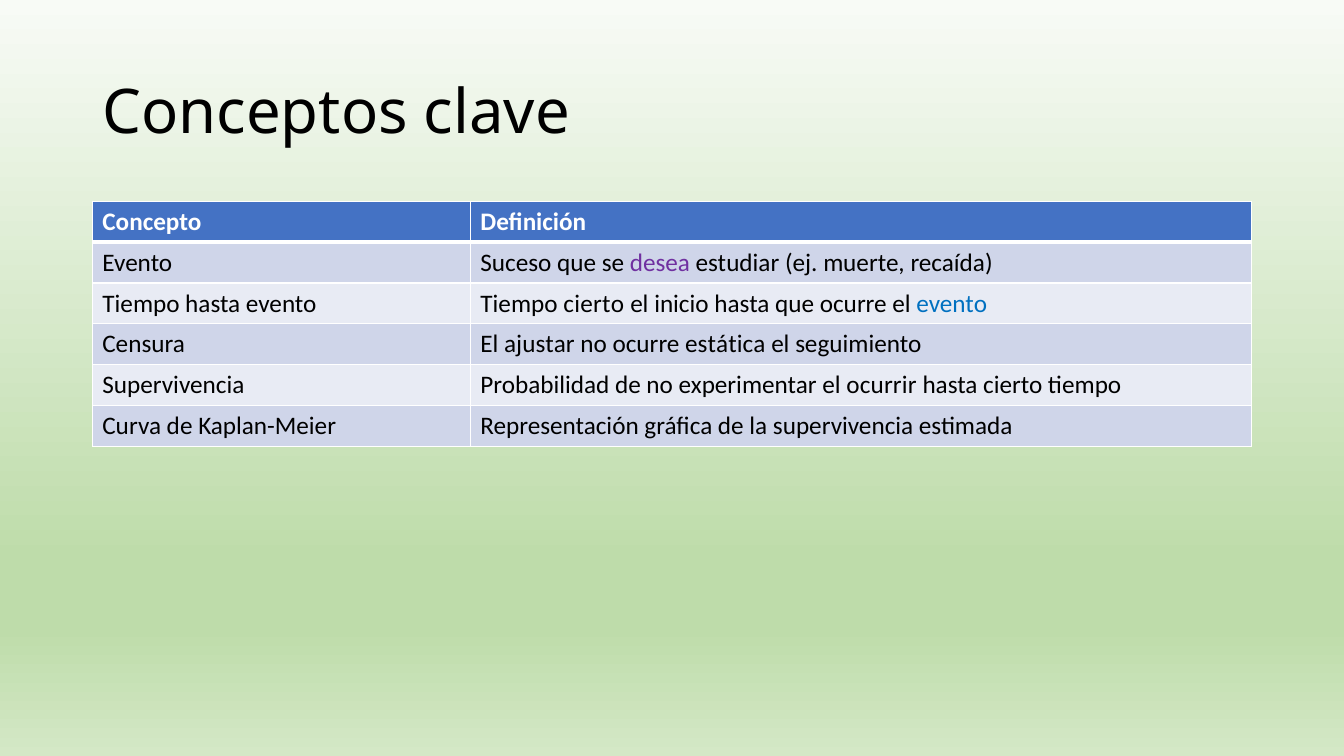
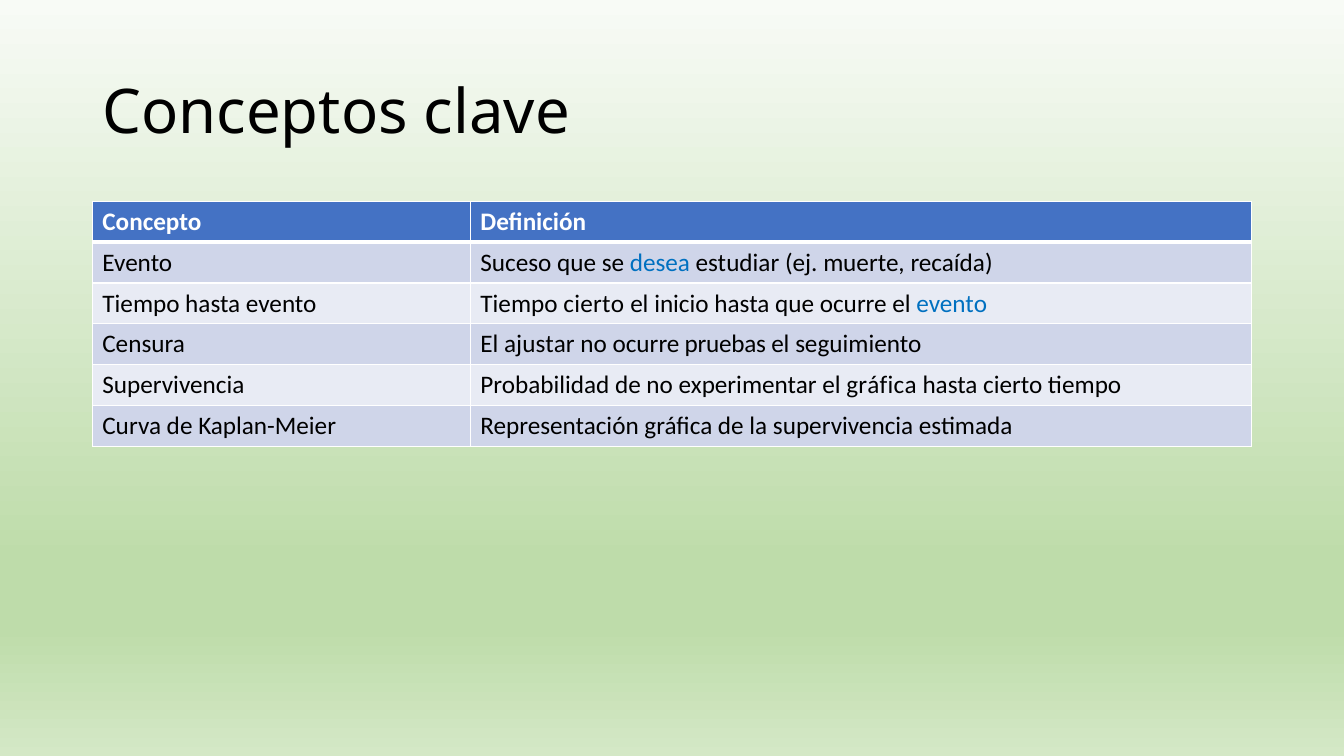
desea colour: purple -> blue (660, 263)
estática: estática -> pruebas (725, 345)
el ocurrir: ocurrir -> gráfica (881, 385)
